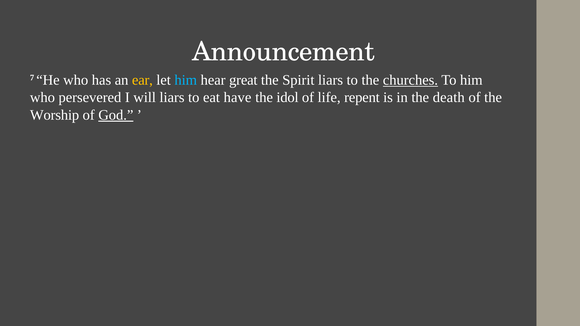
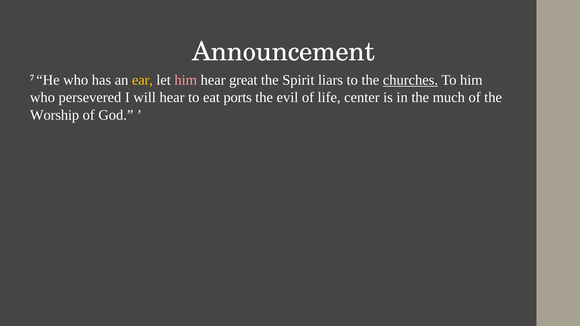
him colour: light blue -> pink (186, 80)
will liars: liars -> hear (172, 98)
have: have -> ports (238, 98)
idol: idol -> evil (287, 98)
repent: repent -> center (362, 98)
death: death -> much (449, 98)
God underline: present -> none (116, 115)
